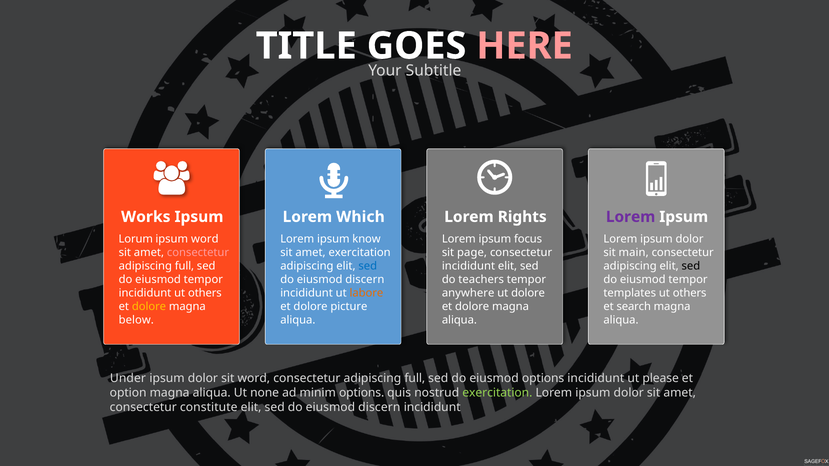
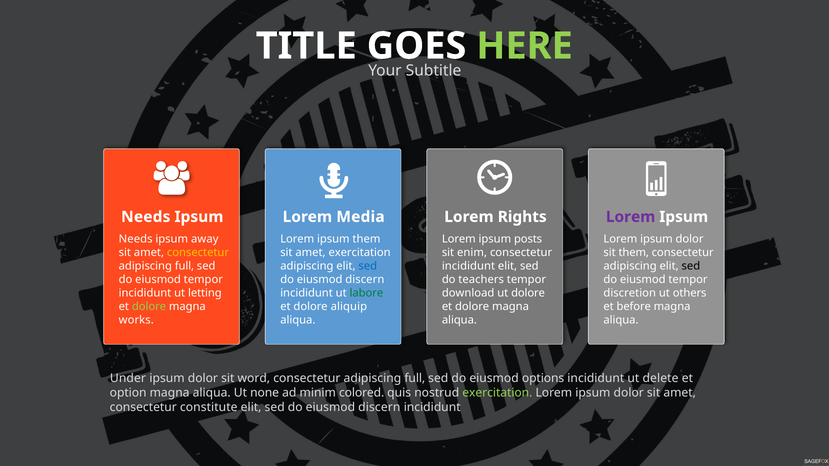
HERE colour: pink -> light green (525, 46)
Works: Works -> Needs (146, 217)
Which: Which -> Media (360, 217)
Lorum: Lorum -> Needs (136, 239)
ipsum word: word -> away (205, 239)
ipsum know: know -> them (366, 239)
focus: focus -> posts (528, 239)
consectetur colour: pink -> yellow (198, 253)
page: page -> enim (472, 253)
sit main: main -> them (634, 253)
incididunt ut others: others -> letting (205, 293)
labore colour: orange -> green (366, 293)
anywhere: anywhere -> download (468, 293)
templates: templates -> discretion (630, 293)
dolore colour: yellow -> light green (149, 307)
picture: picture -> aliquip (349, 307)
search: search -> before (634, 307)
below: below -> works (136, 320)
please: please -> delete (661, 379)
minim options: options -> colored (362, 393)
